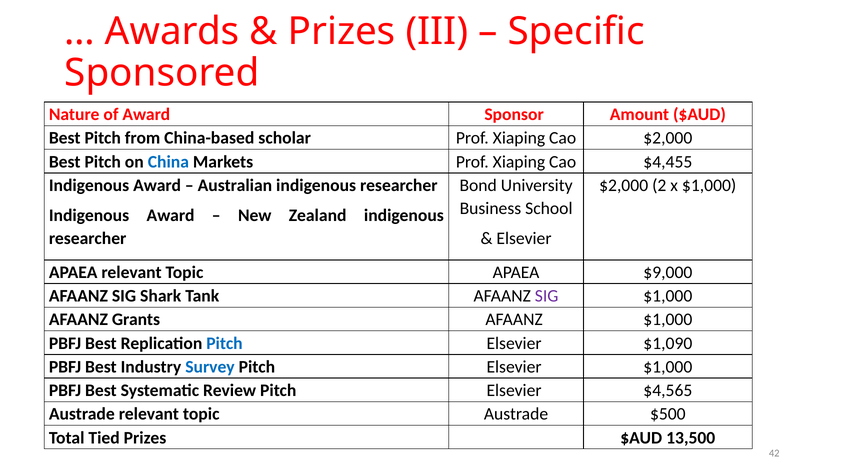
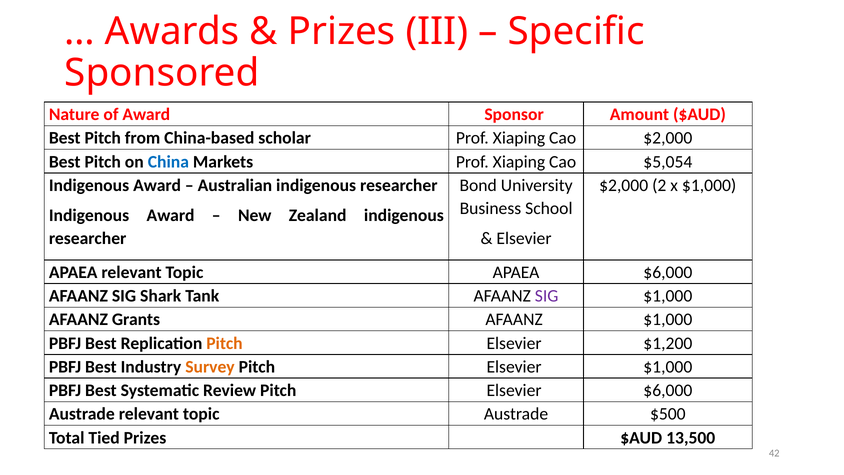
$4,455: $4,455 -> $5,054 (668, 162)
APAEA $9,000: $9,000 -> $6,000 (668, 272)
Pitch colour: blue -> orange (224, 343)
$1,090: $1,090 -> $1,200 (668, 343)
Survey colour: blue -> orange (210, 367)
Elsevier $4,565: $4,565 -> $6,000 (668, 390)
